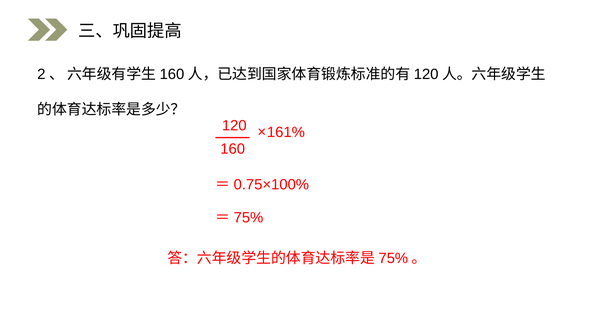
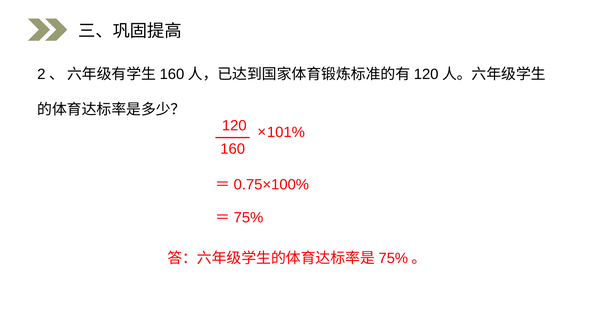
161%: 161% -> 101% (286, 132)
